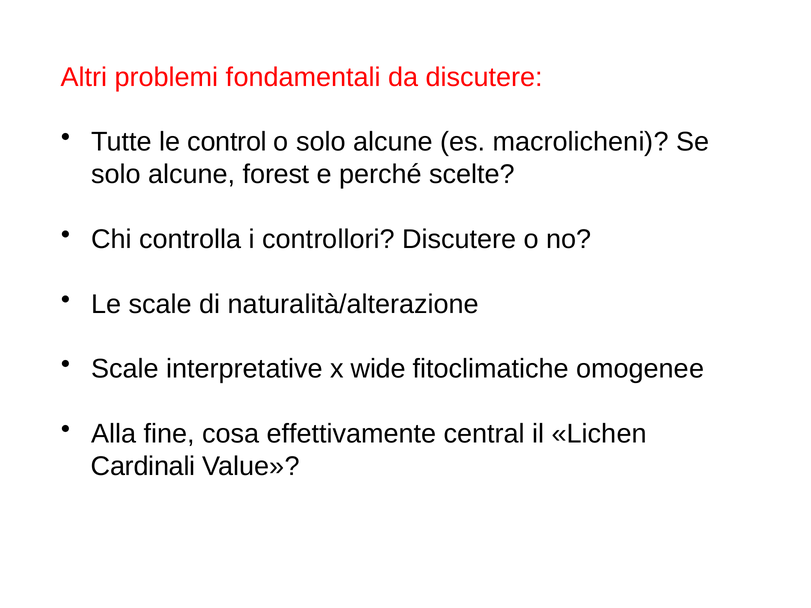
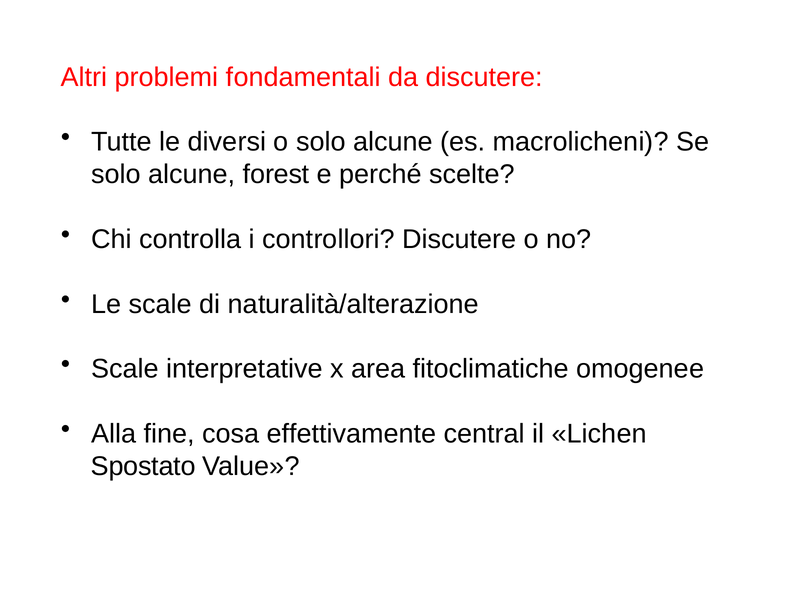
control: control -> diversi (227, 142)
wide: wide -> area (378, 369)
Cardinali: Cardinali -> Spostato (143, 466)
